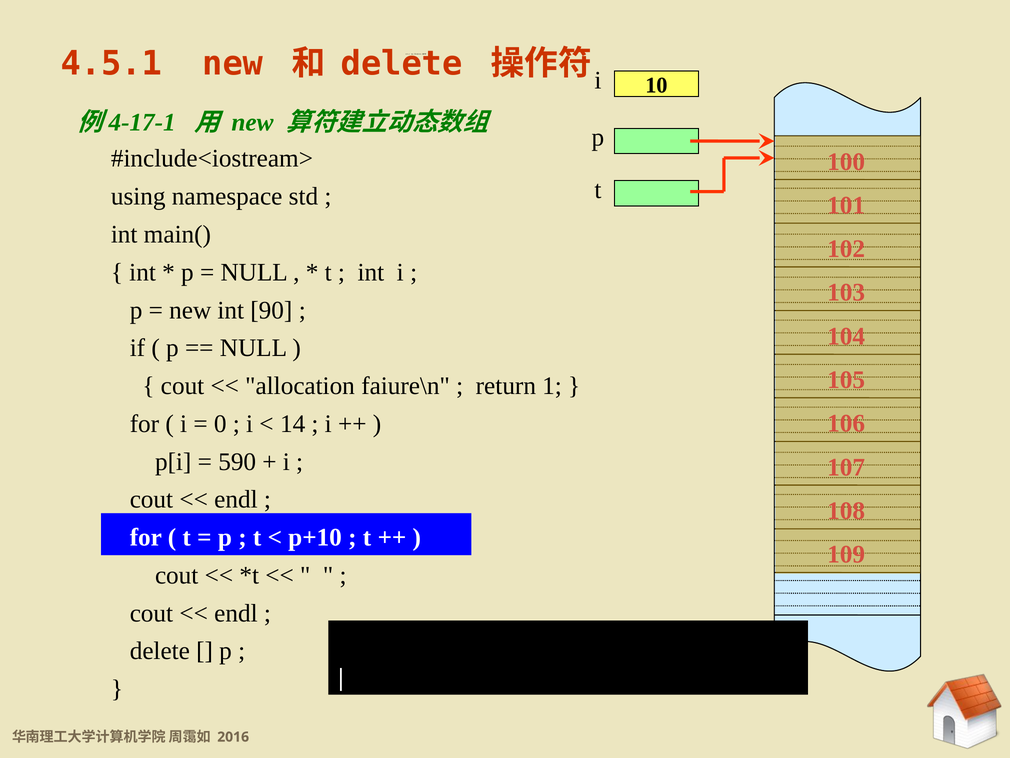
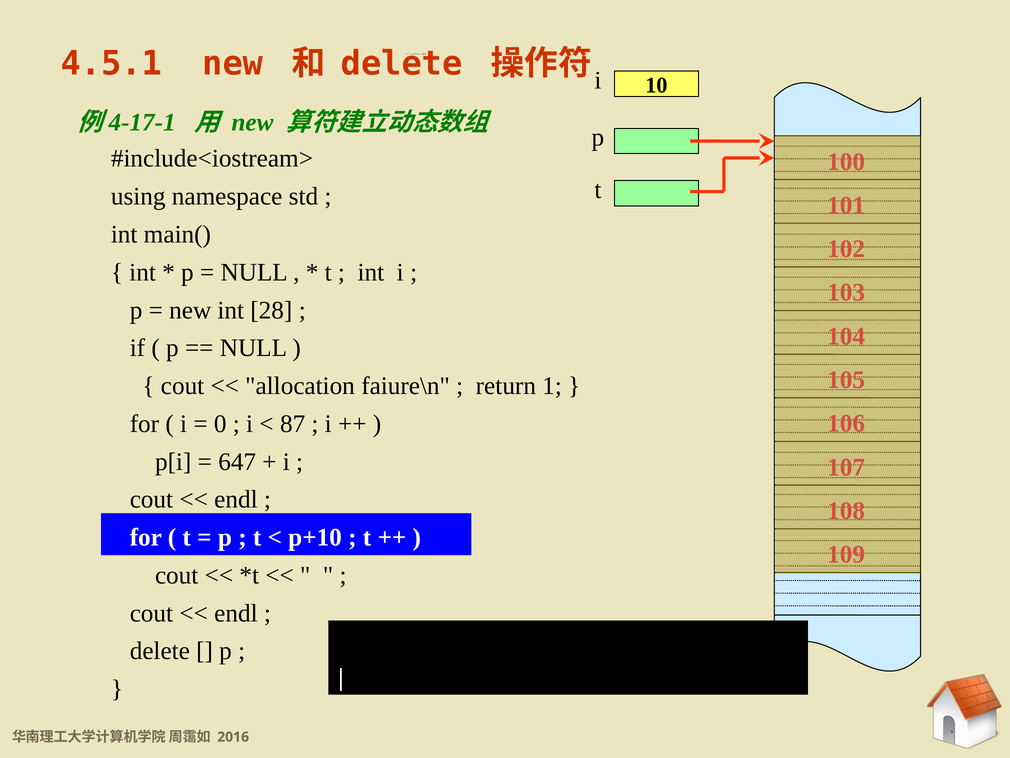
90: 90 -> 28 (271, 310)
14: 14 -> 87 (293, 424)
590: 590 -> 647 (237, 461)
